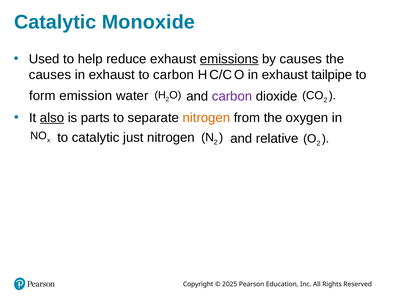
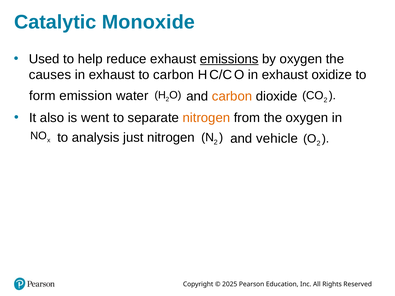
by causes: causes -> oxygen (301, 59)
tailpipe: tailpipe -> oxidize (332, 75)
carbon colour: purple -> orange (232, 96)
also underline: present -> none (52, 118)
parts: parts -> went (95, 118)
to catalytic: catalytic -> analysis (96, 138)
relative: relative -> vehicle (277, 139)
